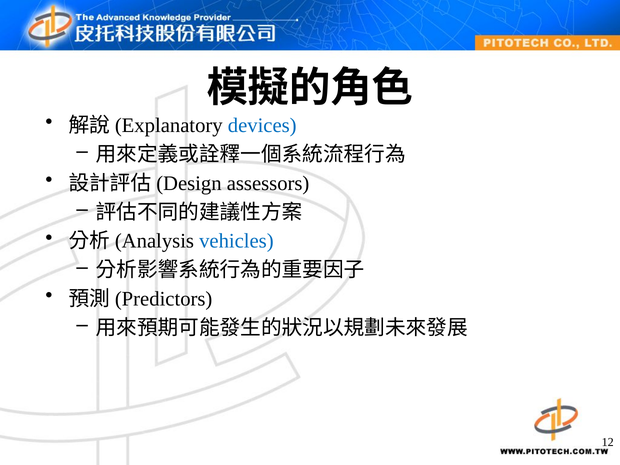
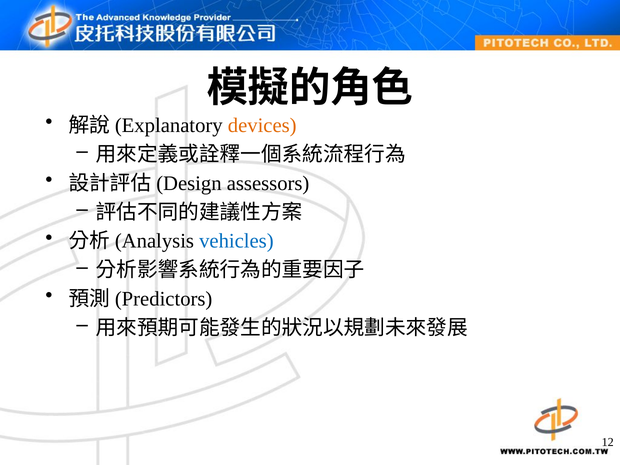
devices colour: blue -> orange (262, 125)
